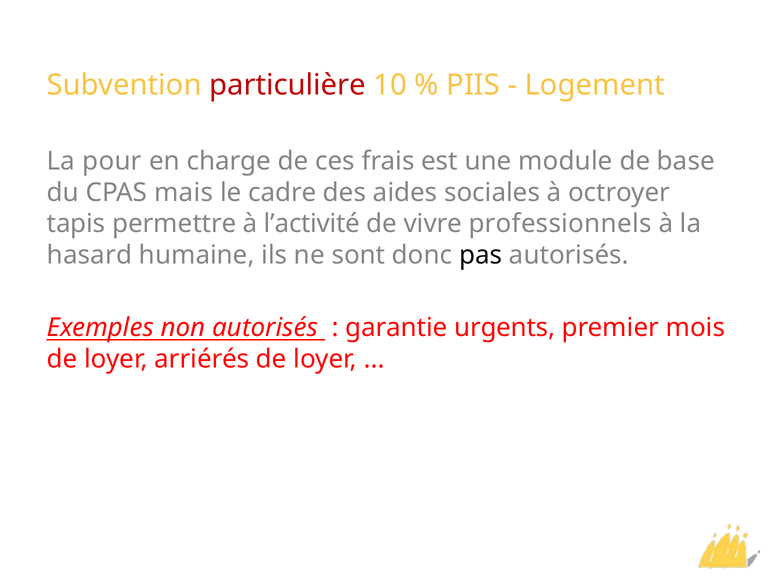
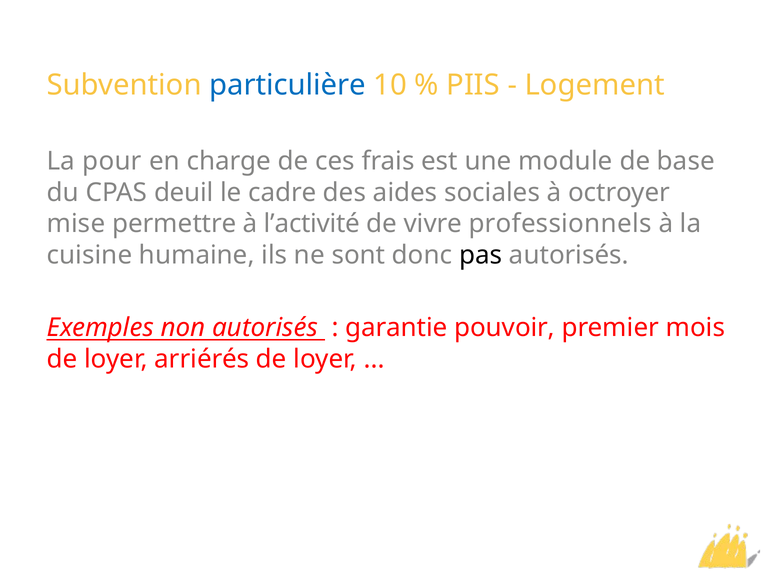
particulière colour: red -> blue (288, 85)
mais: mais -> deuil (184, 192)
tapis: tapis -> mise (76, 224)
hasard: hasard -> cuisine (90, 255)
urgents: urgents -> pouvoir (505, 328)
